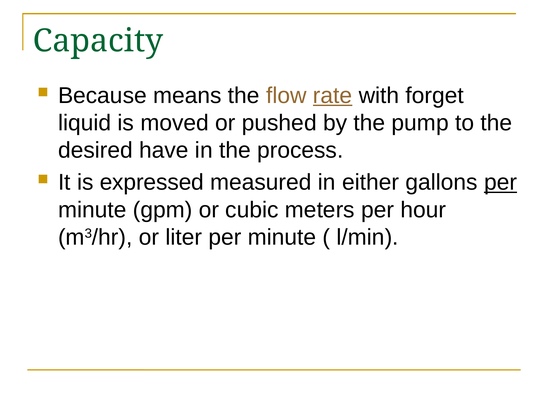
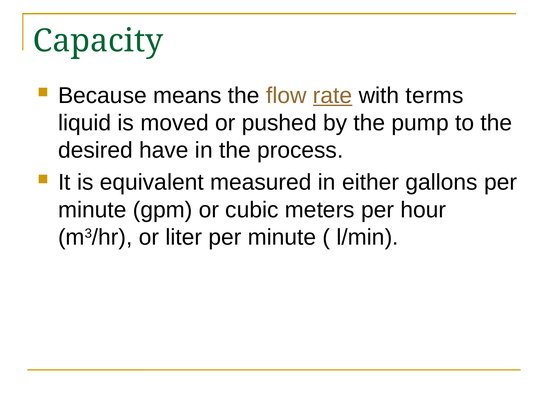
forget: forget -> terms (435, 96)
expressed: expressed -> equivalent (152, 182)
per underline: present -> none (501, 182)
